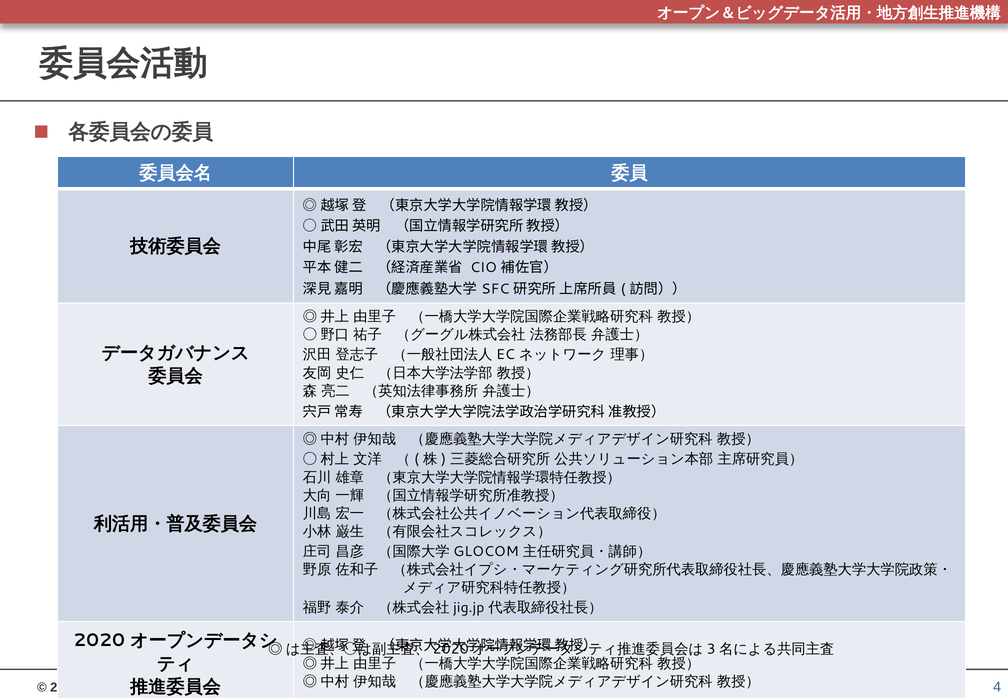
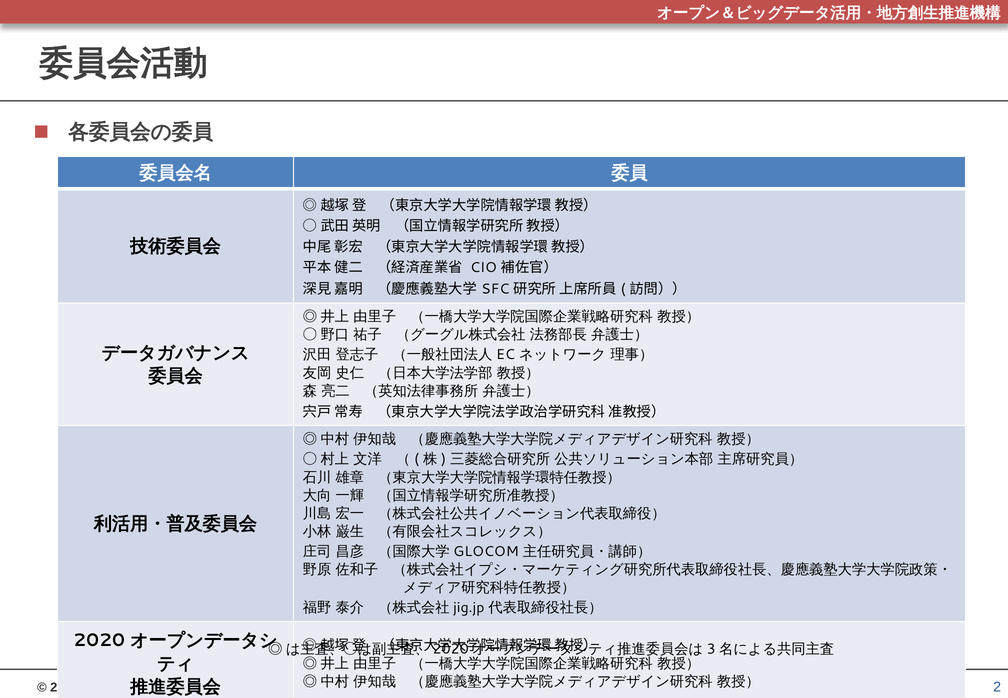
4: 4 -> 2 (997, 687)
